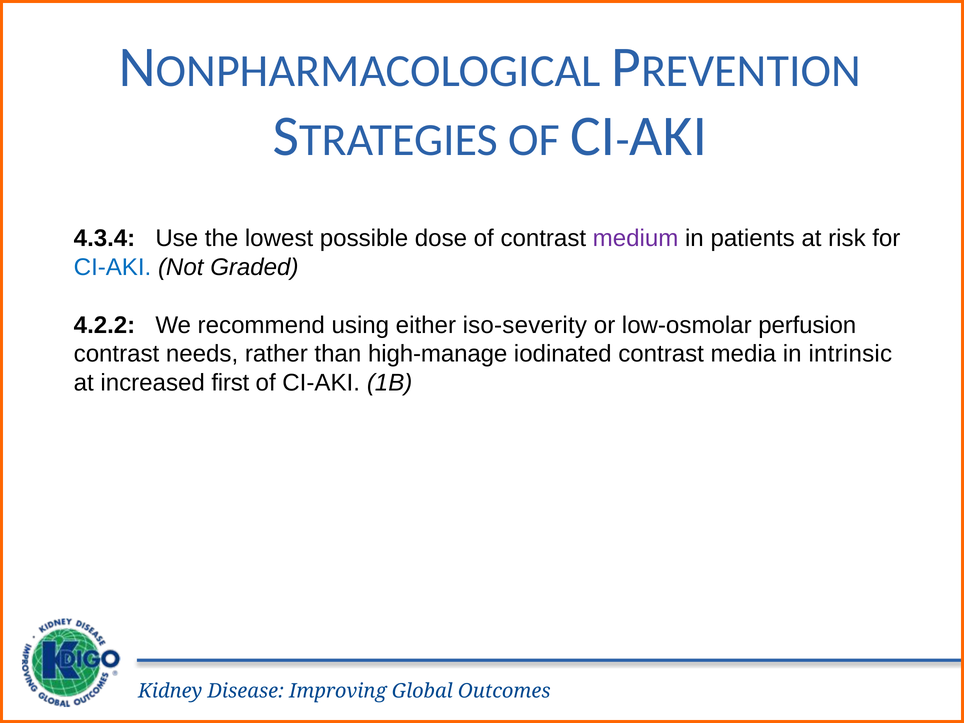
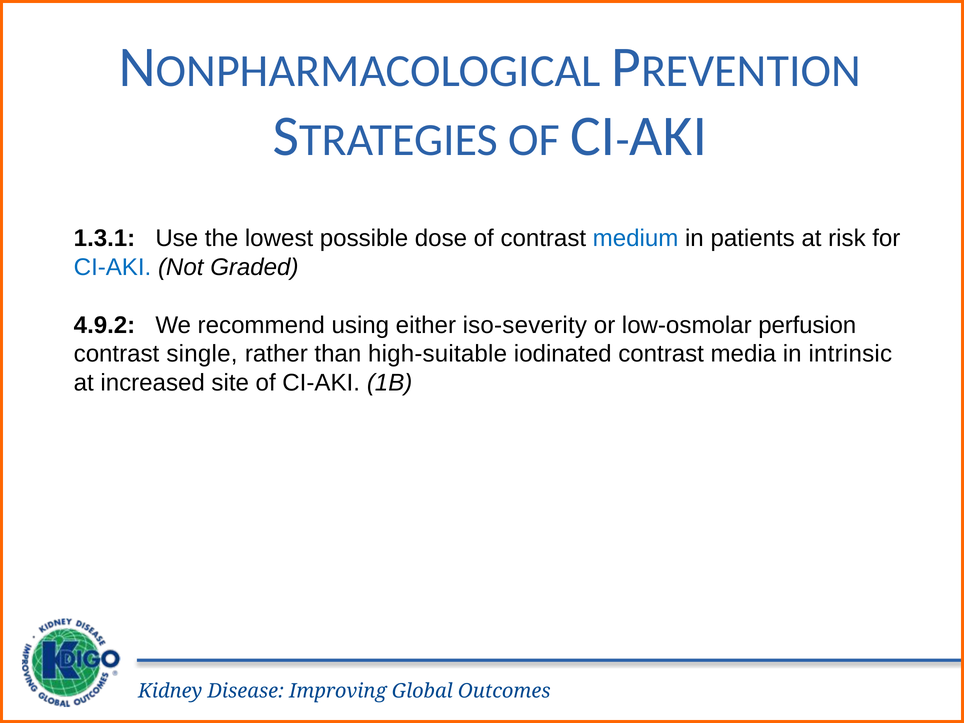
4.3.4: 4.3.4 -> 1.3.1 (104, 238)
medium colour: purple -> blue (636, 238)
4.2.2: 4.2.2 -> 4.9.2 (104, 325)
needs: needs -> single (202, 354)
high-manage: high-manage -> high-suitable (438, 354)
first: first -> site (230, 383)
